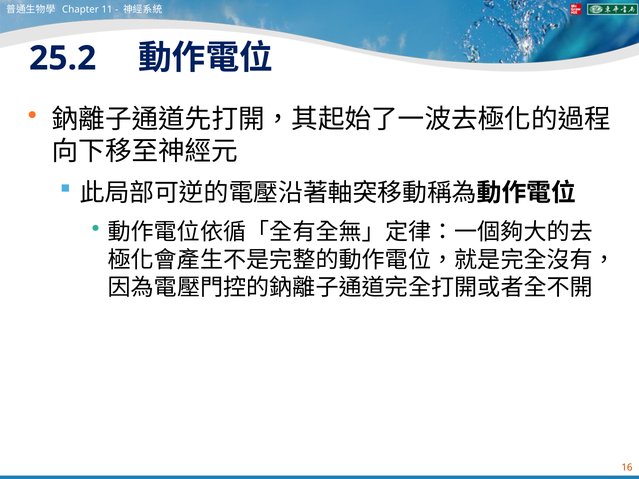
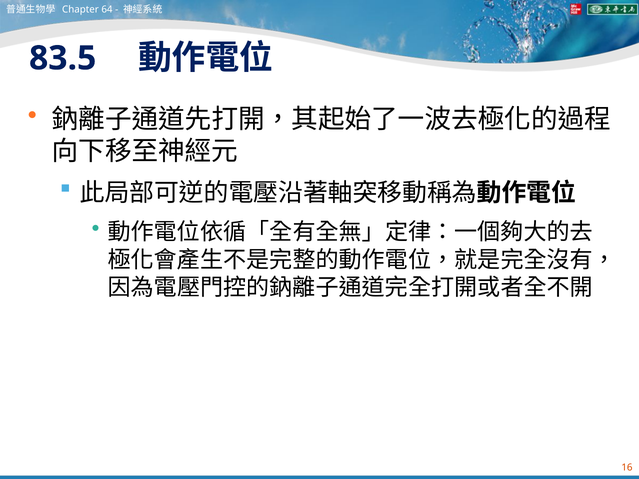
11: 11 -> 64 (107, 10)
25.2: 25.2 -> 83.5 (63, 58)
